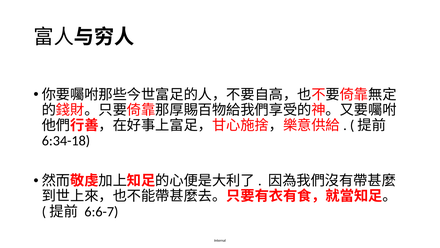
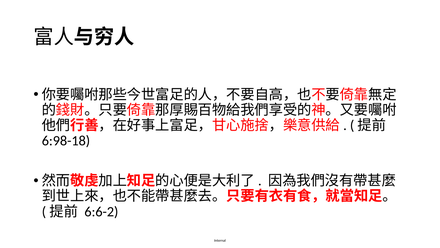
6:34-18: 6:34-18 -> 6:98-18 (66, 141)
6:6-7: 6:6-7 -> 6:6-2 (101, 211)
